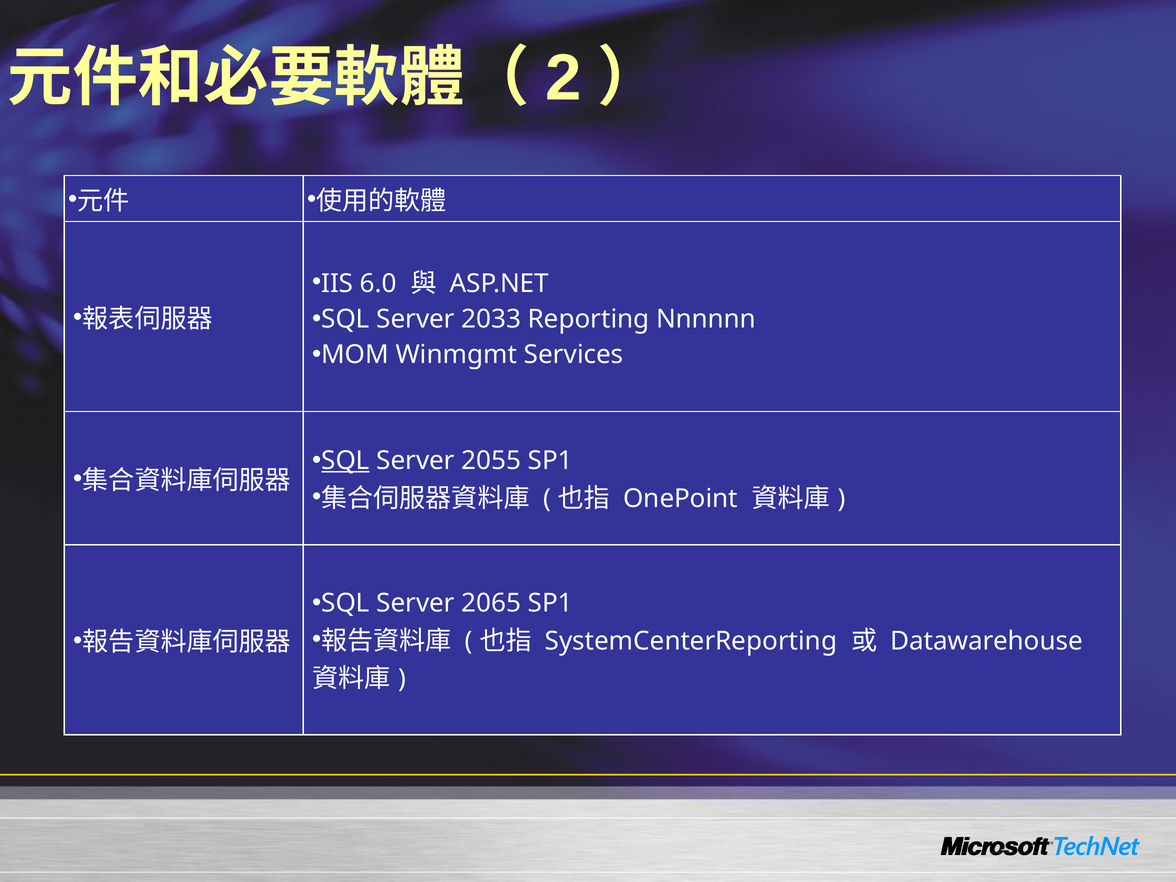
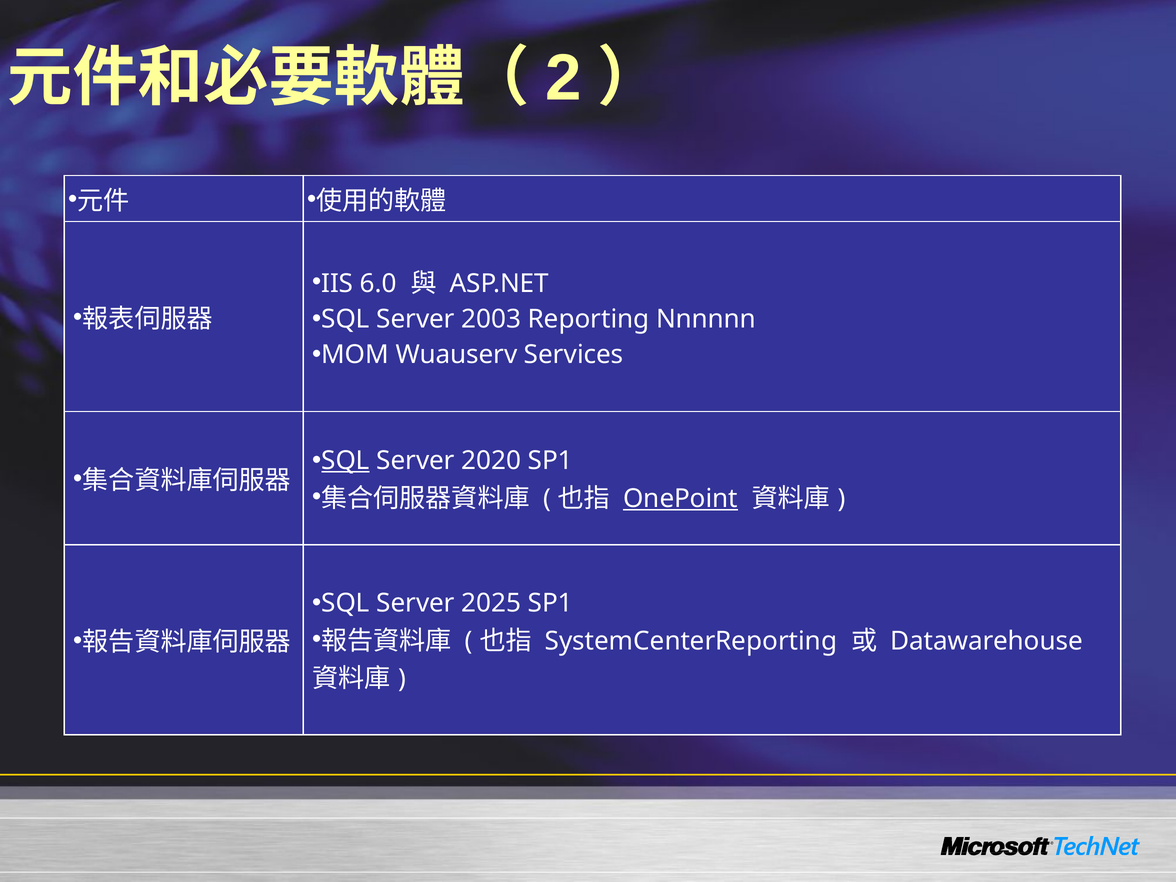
2033: 2033 -> 2003 (491, 319)
Winmgmt: Winmgmt -> Wuauserv (456, 355)
2055: 2055 -> 2020 (491, 461)
OnePoint underline: none -> present (681, 498)
2065: 2065 -> 2025 (491, 603)
